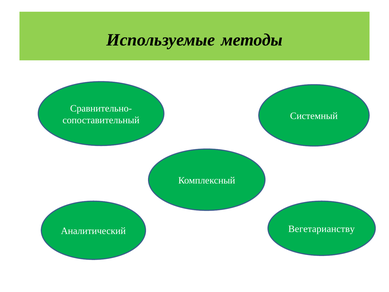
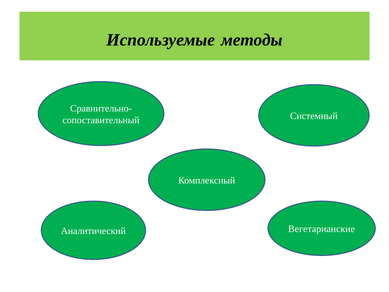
Вегетарианству: Вегетарианству -> Вегетарианские (322, 229)
